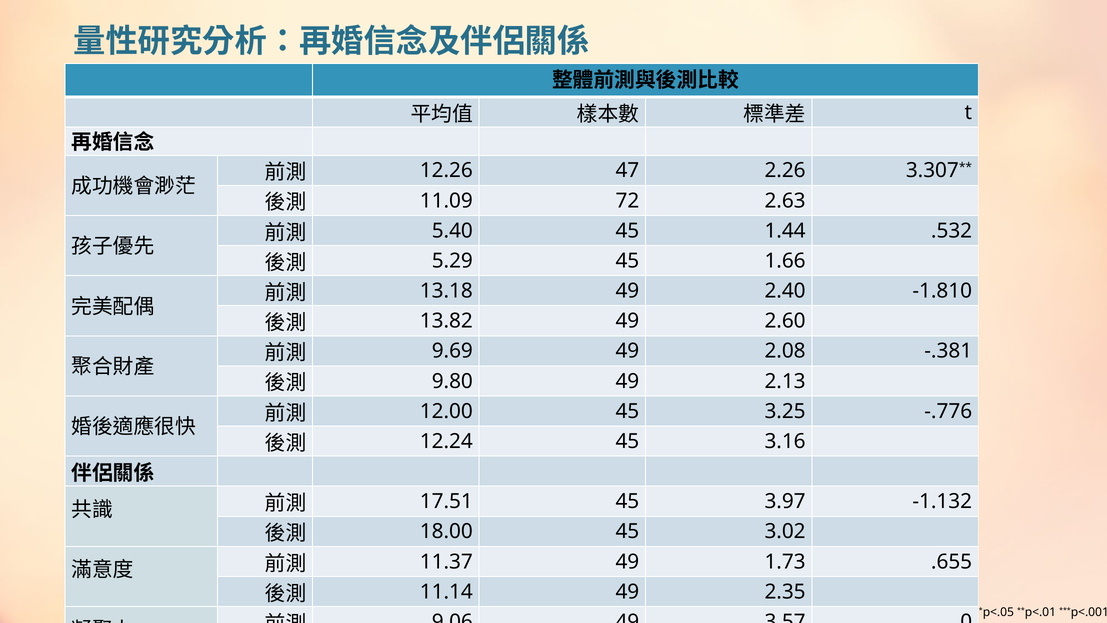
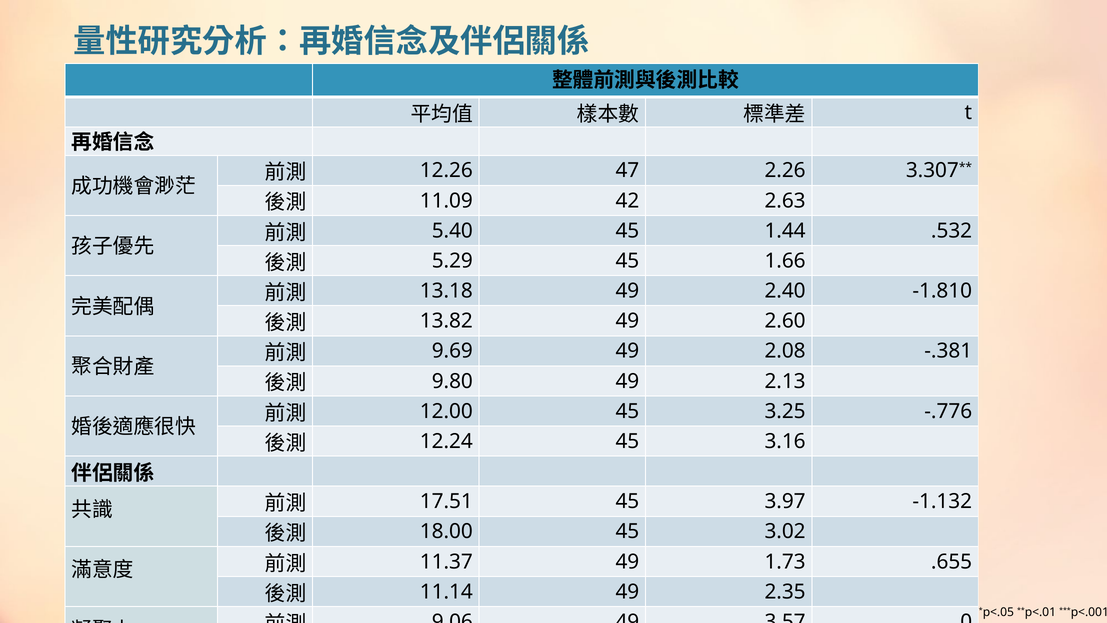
72: 72 -> 42 (627, 201)
